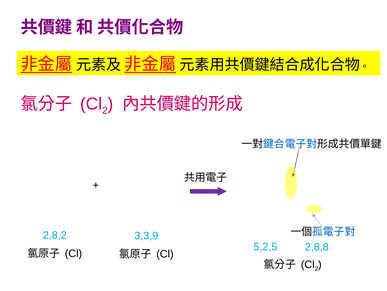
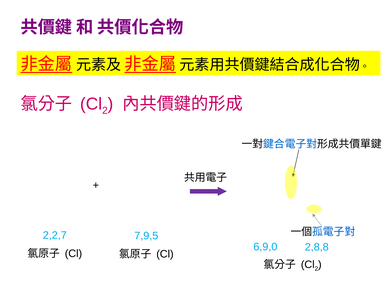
2,8,2: 2,8,2 -> 2,2,7 (55, 235)
3,3,9: 3,3,9 -> 7,9,5 (146, 235)
5,2,5: 5,2,5 -> 6,9,0 (265, 246)
